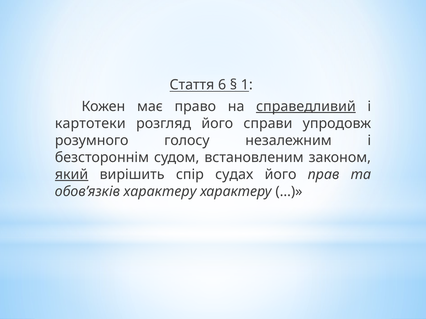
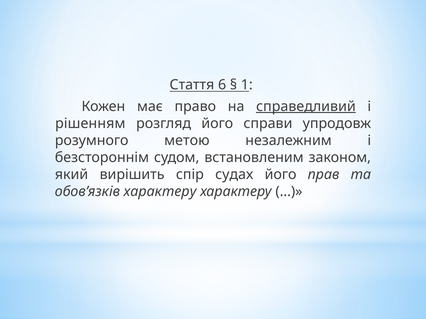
картотеки: картотеки -> рішенням (90, 124)
голосу: голосу -> метою (187, 141)
який underline: present -> none (72, 175)
